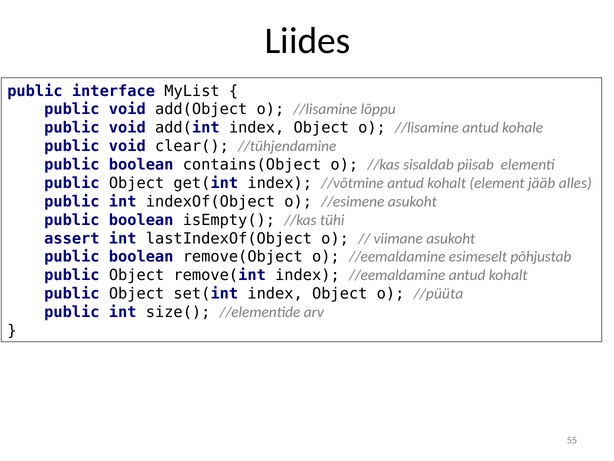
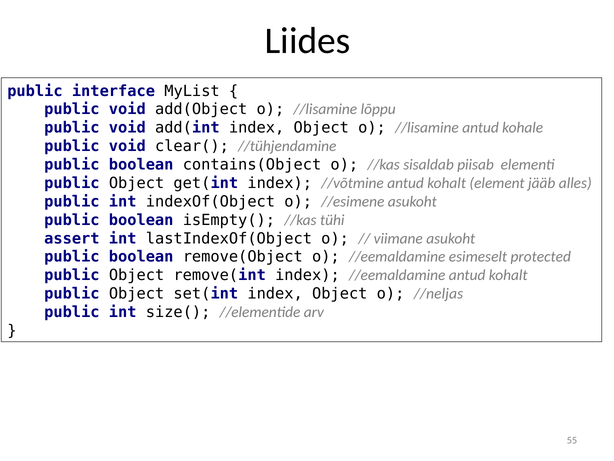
põhjustab: põhjustab -> protected (541, 257)
//püüta: //püüta -> //neljas (439, 293)
